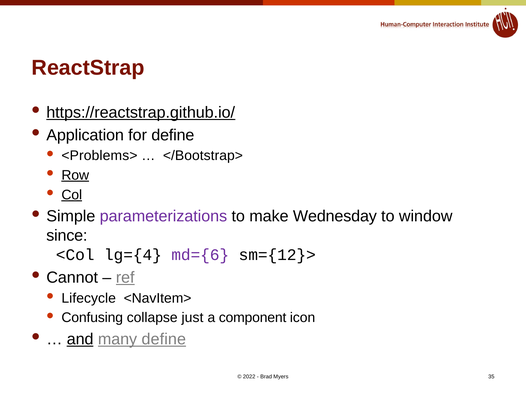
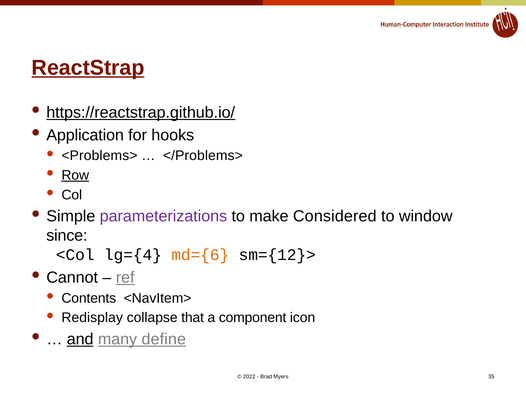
ReactStrap underline: none -> present (88, 68)
for define: define -> hooks (173, 135)
</Bootstrap>: </Bootstrap> -> </Problems> (203, 156)
Col underline: present -> none (72, 195)
Wednesday: Wednesday -> Considered (335, 216)
md={6 colour: purple -> orange (200, 255)
Lifecycle: Lifecycle -> Contents (89, 298)
Confusing: Confusing -> Redisplay (92, 317)
just: just -> that (193, 317)
